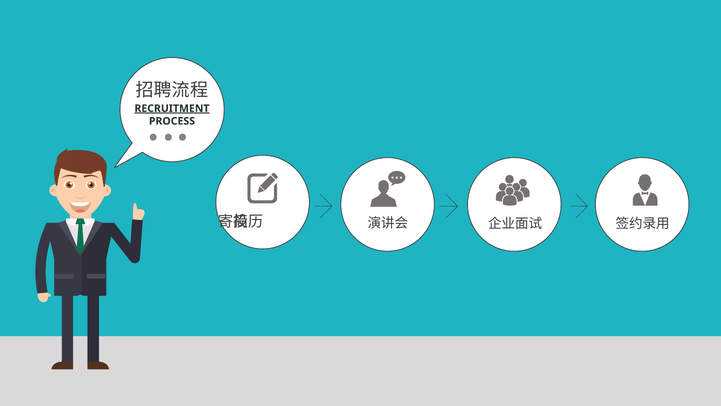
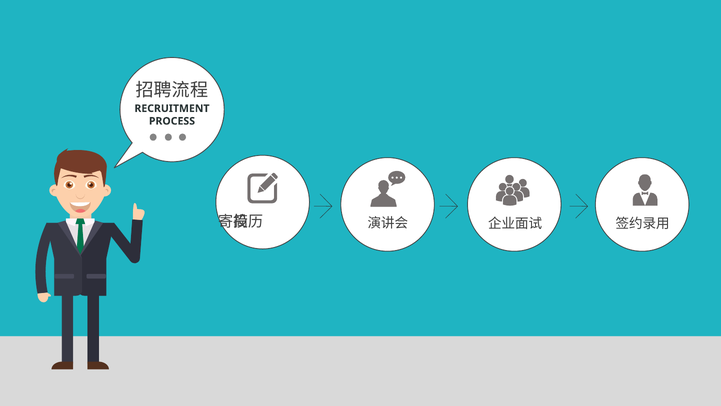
RECRUITMENT underline: present -> none (172, 108)
